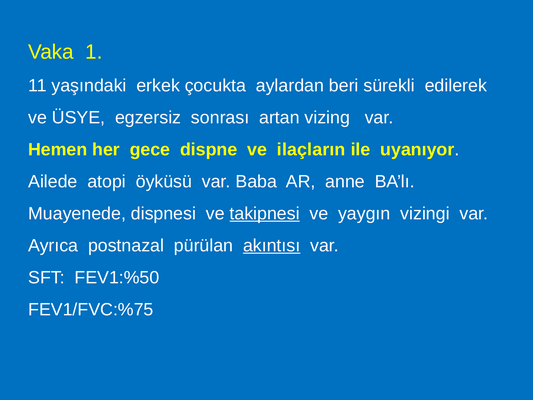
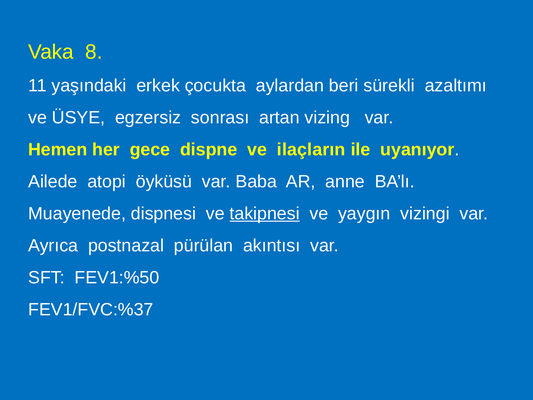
1: 1 -> 8 (94, 52)
edilerek: edilerek -> azaltımı (456, 86)
akıntısı underline: present -> none (272, 245)
FEV1/FVC:%75: FEV1/FVC:%75 -> FEV1/FVC:%37 (91, 309)
